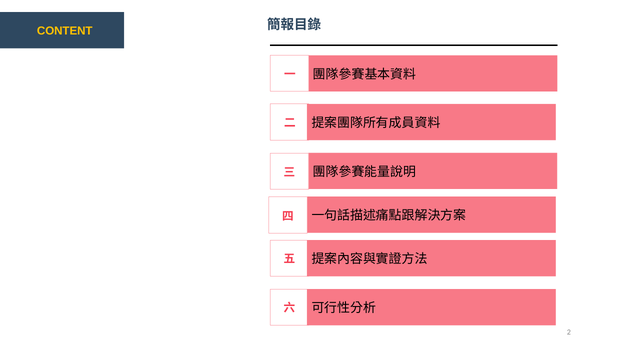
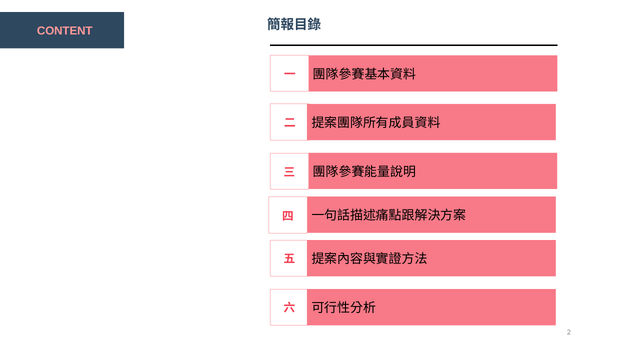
CONTENT colour: yellow -> pink (65, 31)
